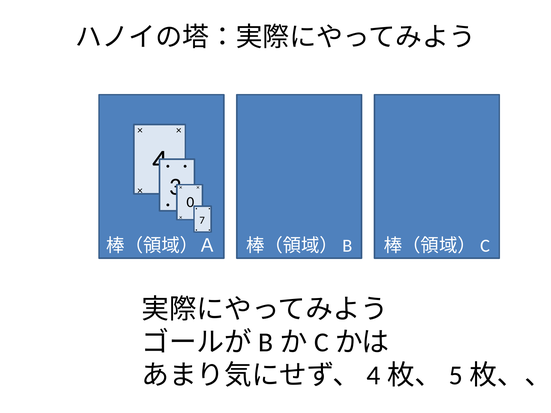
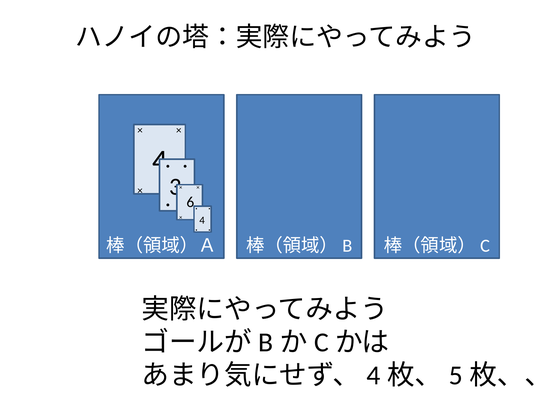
0: 0 -> 6 (190, 202)
7: 7 -> 4 (202, 221)
